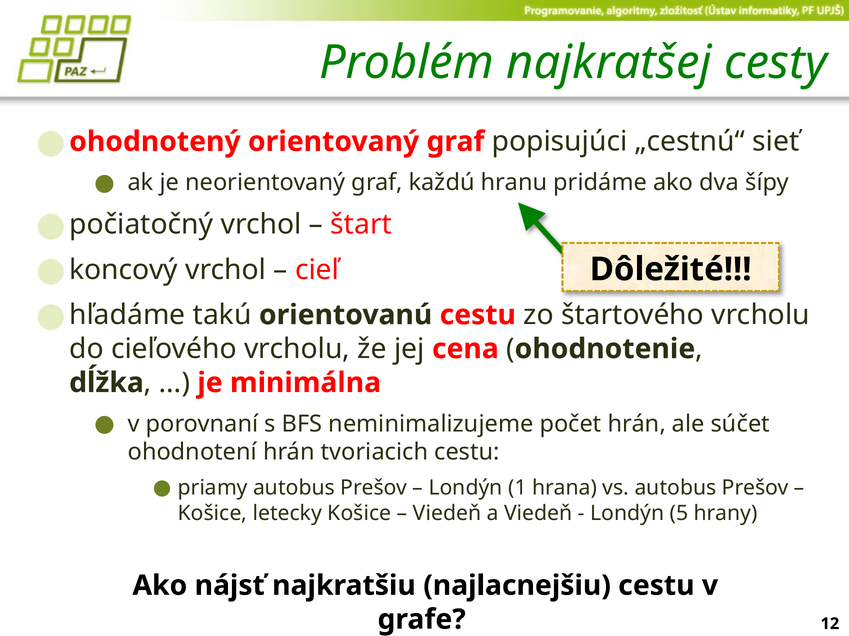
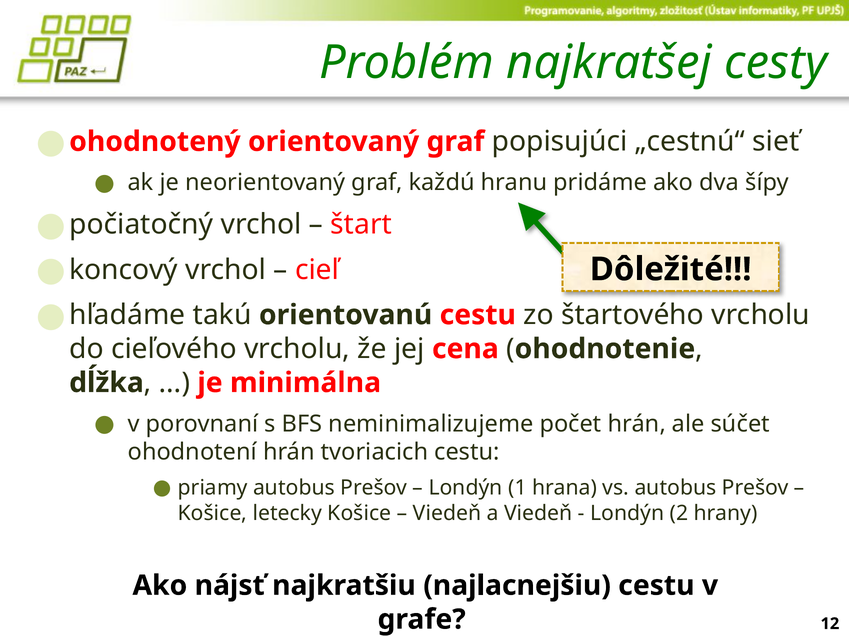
5: 5 -> 2 (679, 514)
